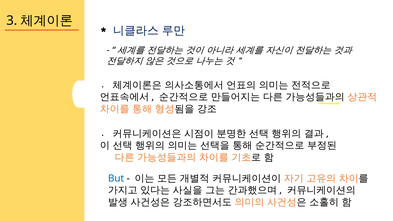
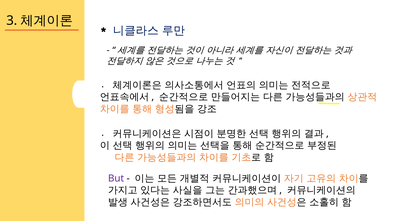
But colour: blue -> purple (116, 178)
